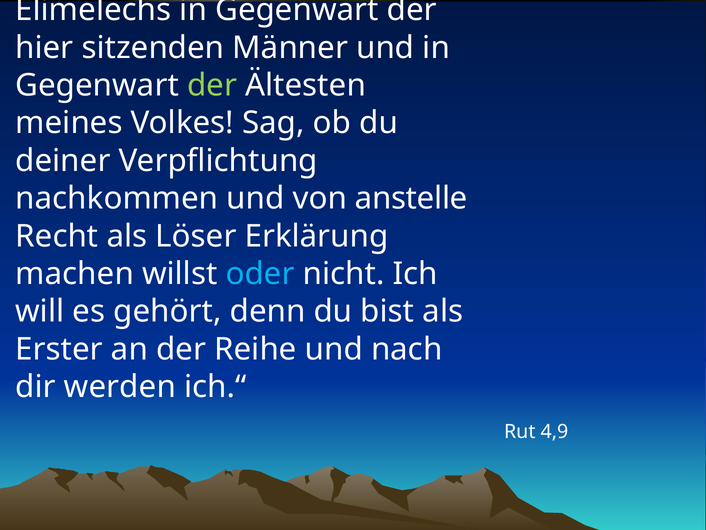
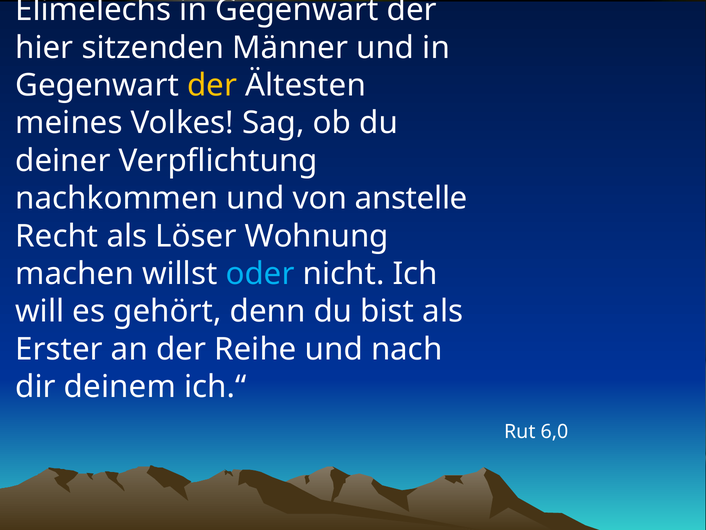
der colour: light green -> yellow (212, 85)
Erklärung: Erklärung -> Wohnung (317, 236)
werden: werden -> deinem (120, 387)
4,9: 4,9 -> 6,0 (554, 432)
